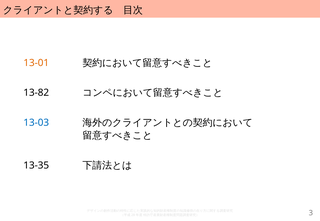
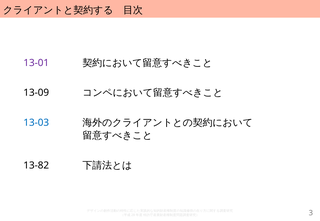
13-01 colour: orange -> purple (36, 63)
13-82: 13-82 -> 13-09 (36, 93)
13-35: 13-35 -> 13-82 (36, 166)
